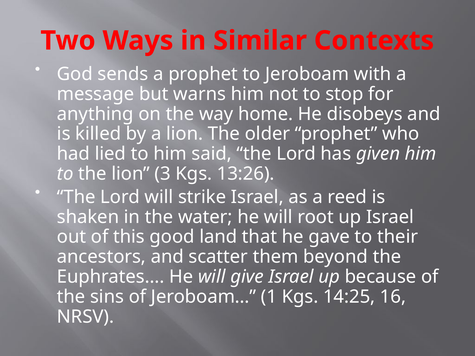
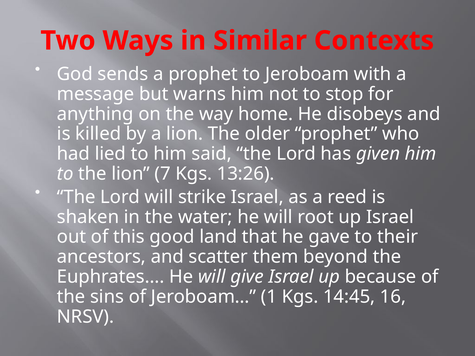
3: 3 -> 7 (163, 174)
14:25: 14:25 -> 14:45 (349, 297)
